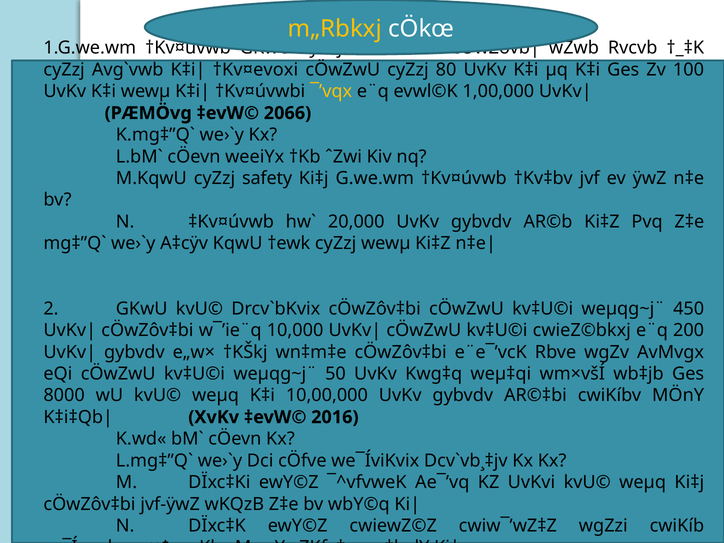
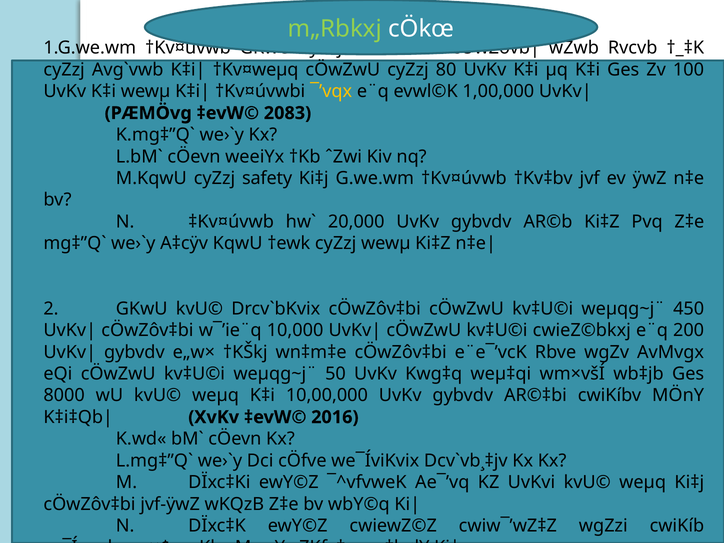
m„Rbkxj colour: yellow -> light green (335, 29)
†Kv¤evoxi: †Kv¤evoxi -> †Kv¤weµq (256, 70)
2066: 2066 -> 2083 (288, 113)
